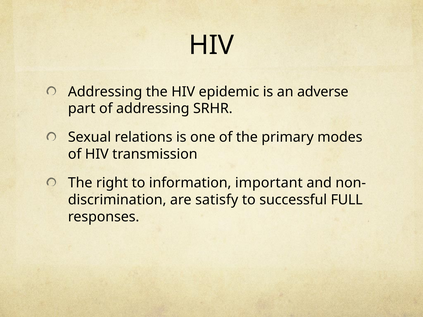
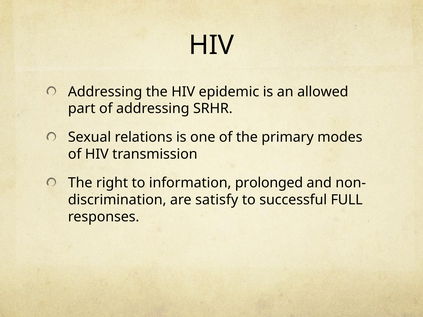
adverse: adverse -> allowed (323, 92)
important: important -> prolonged (269, 183)
